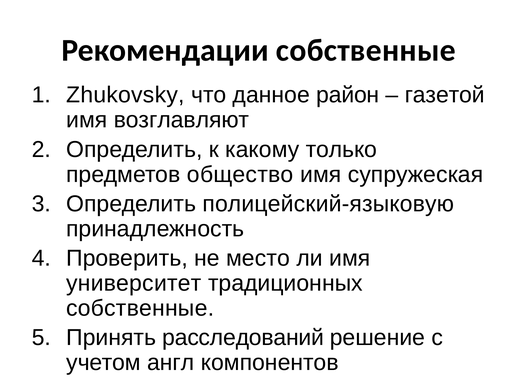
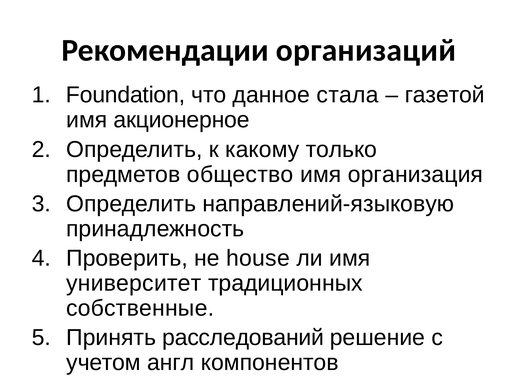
Рекомендации собственные: собственные -> организаций (366, 50)
Zhukovsky: Zhukovsky -> Foundation (126, 95)
район: район -> стала (348, 95)
возглавляют: возглавляют -> акционерное (182, 120)
супружеская: супружеская -> организация (415, 174)
полицейский-языковую: полицейский-языковую -> направлений-языковую (328, 204)
место: место -> house (258, 258)
